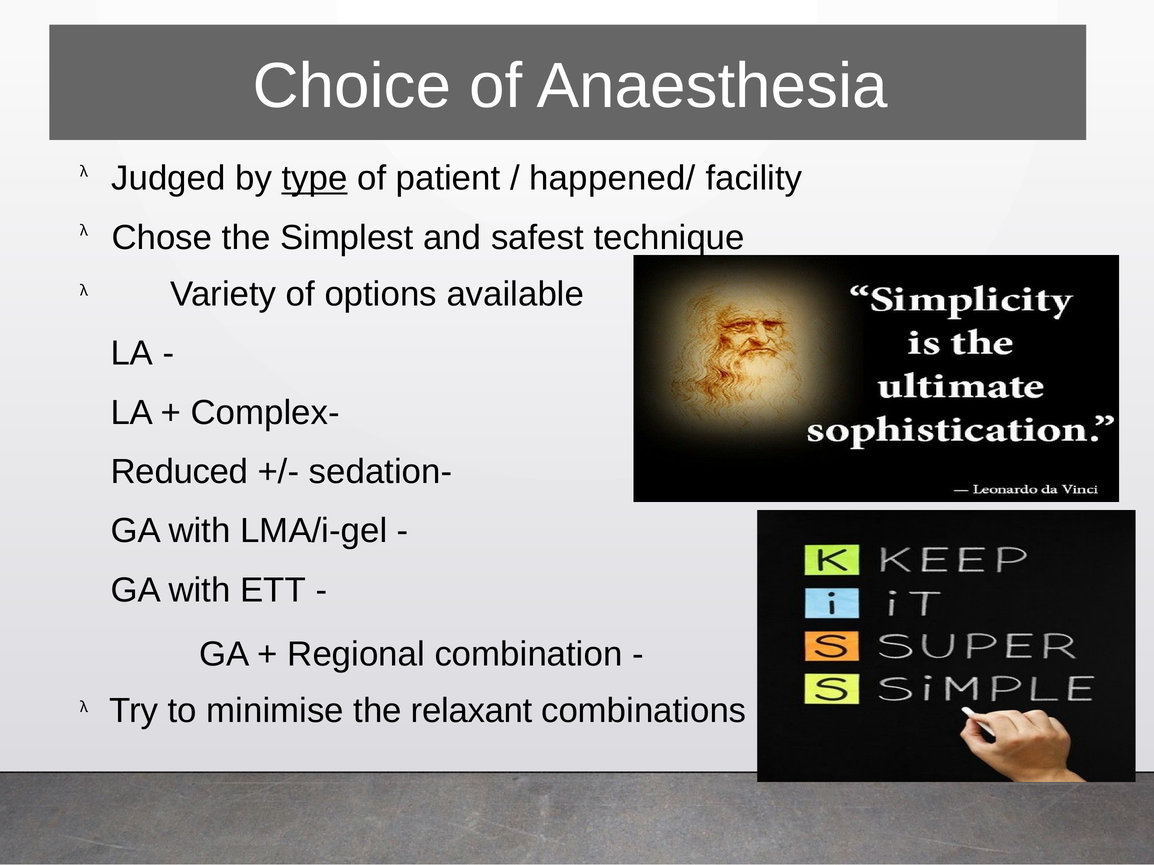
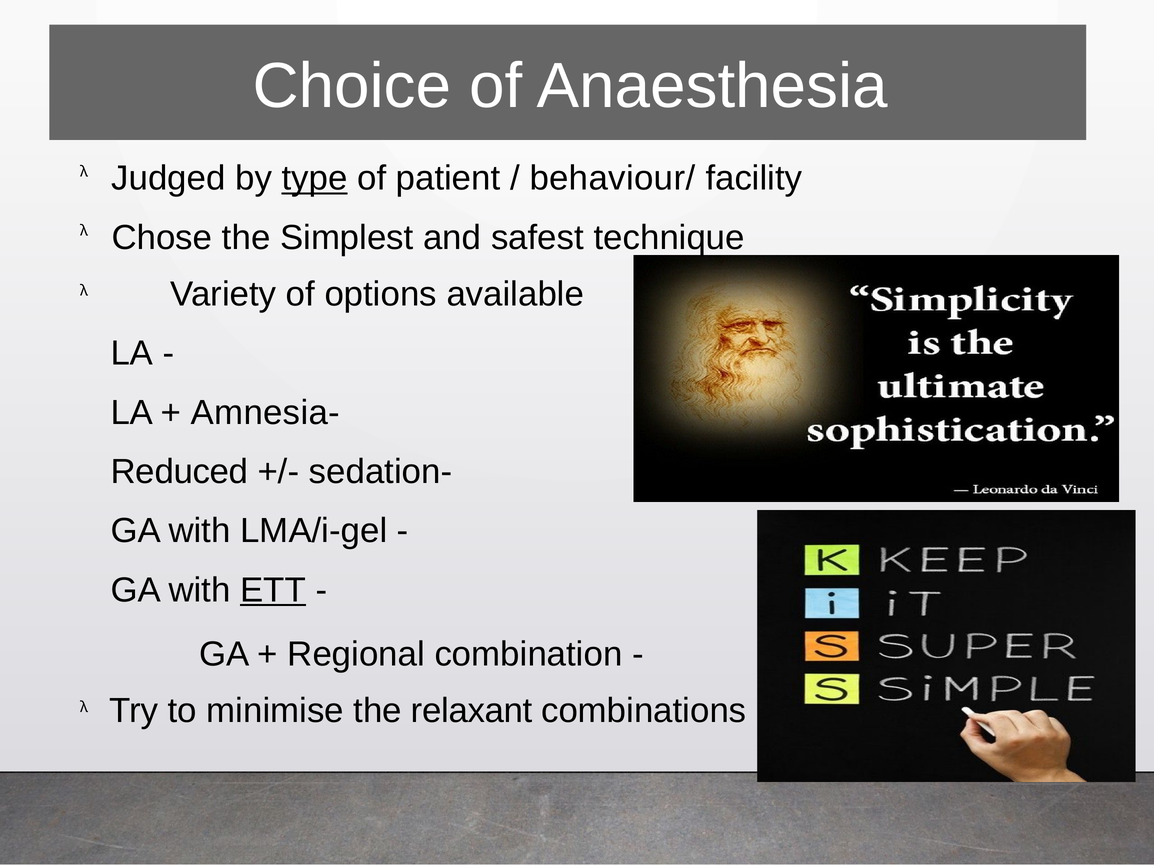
happened/: happened/ -> behaviour/ (612, 178)
Complex: Complex -> Amnesia (259, 413)
ETT underline: none -> present (273, 590)
